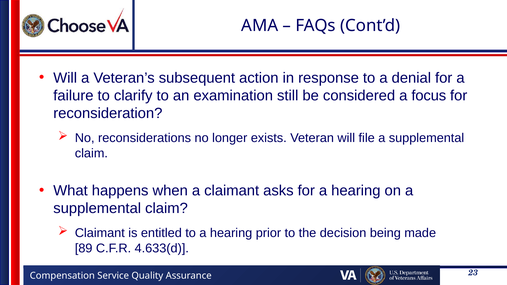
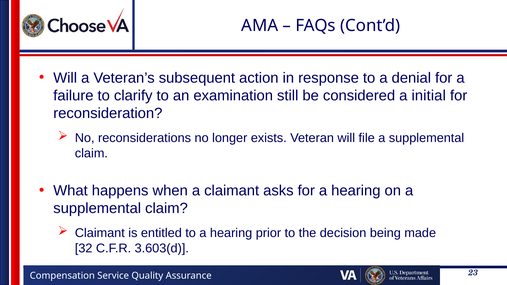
focus: focus -> initial (429, 96)
89: 89 -> 32 (84, 248)
4.633(d: 4.633(d -> 3.603(d (162, 248)
